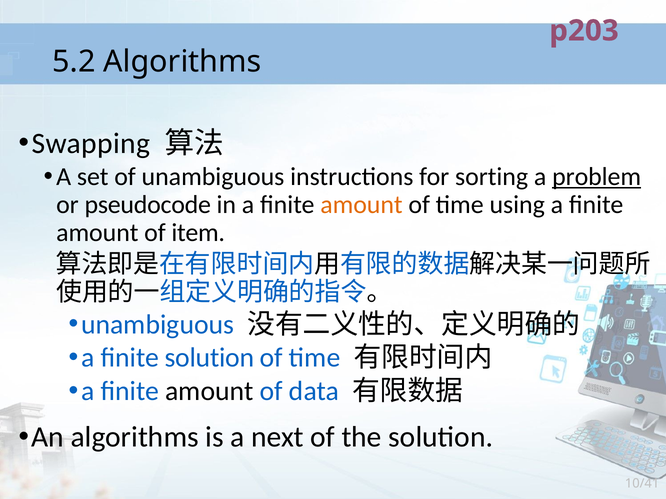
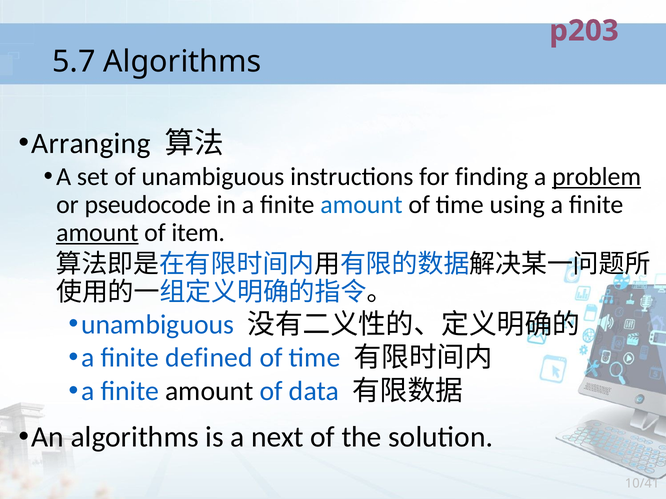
5.2: 5.2 -> 5.7 (74, 62)
Swapping: Swapping -> Arranging (91, 143)
sorting: sorting -> finding (492, 177)
amount colour: orange -> blue (361, 205)
amount underline: none -> present (97, 233)
finite solution: solution -> defined (209, 358)
